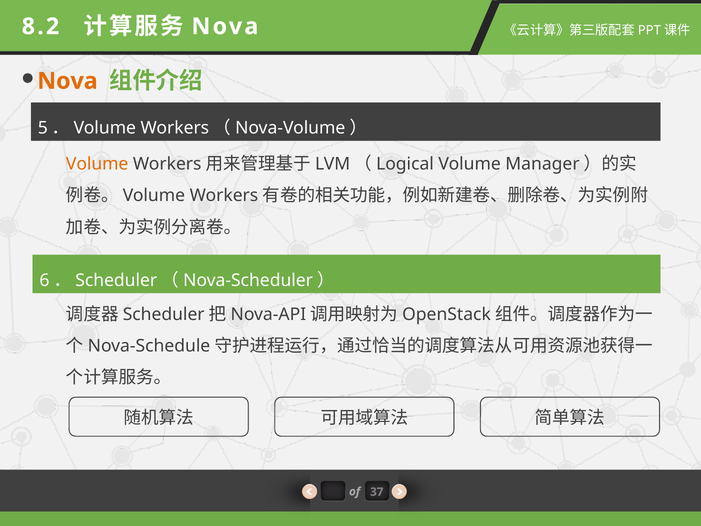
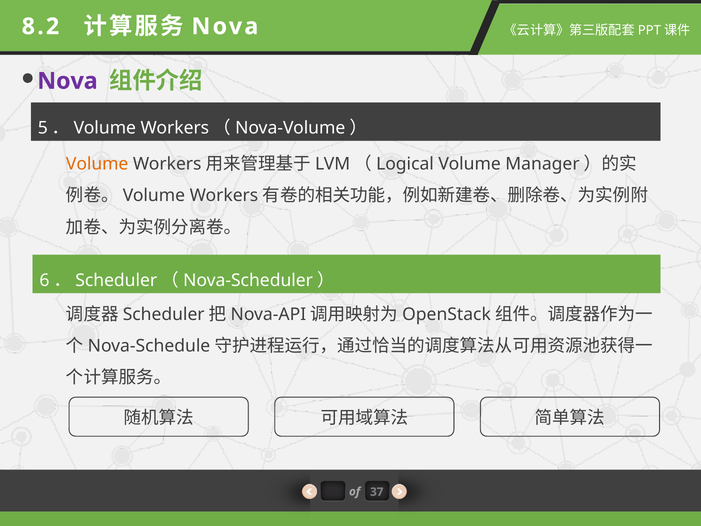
Nova colour: orange -> purple (67, 81)
